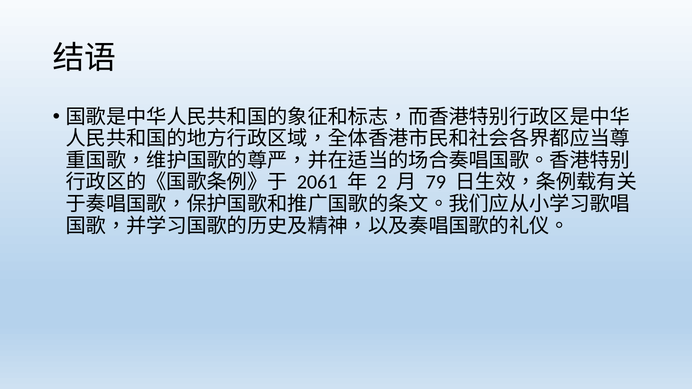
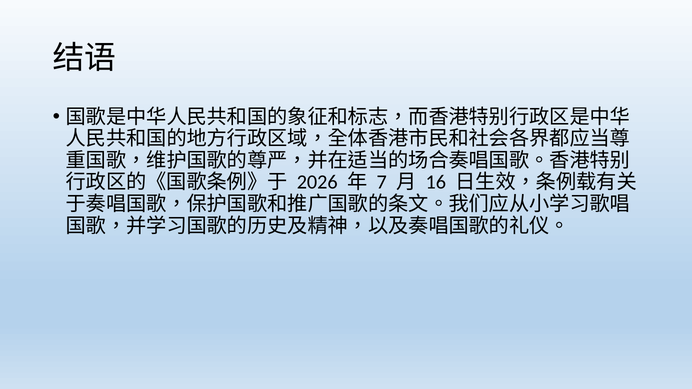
2061: 2061 -> 2026 (317, 182)
2: 2 -> 7 (382, 182)
79: 79 -> 16 (436, 182)
